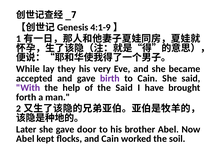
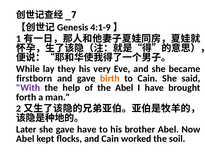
accepted: accepted -> firstborn (34, 78)
birth colour: purple -> orange (110, 78)
the Said: Said -> Abel (124, 88)
gave door: door -> have (87, 129)
